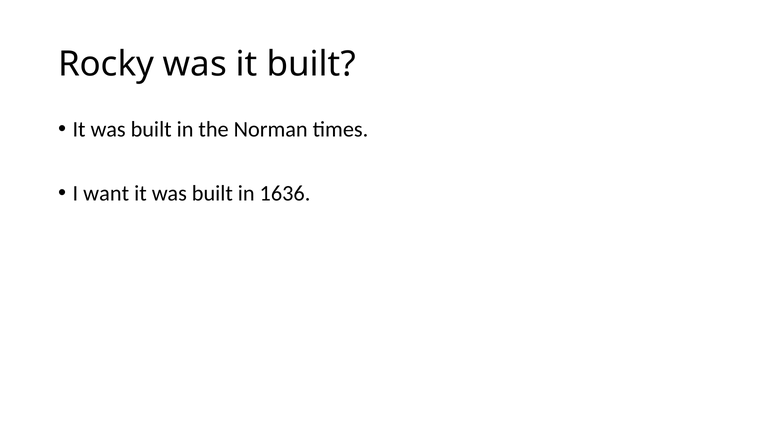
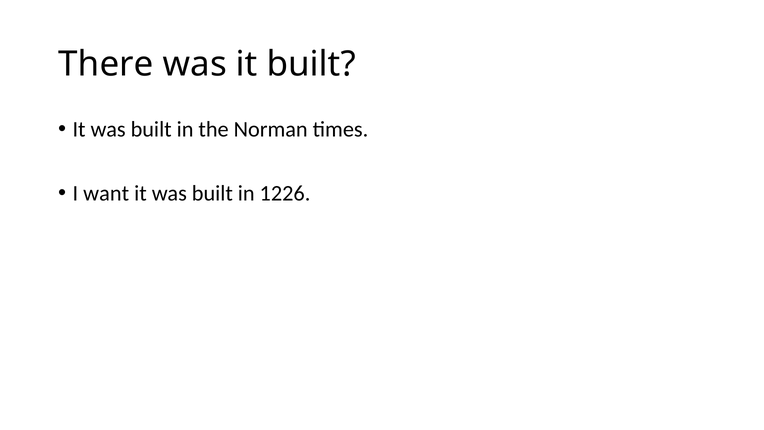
Rocky: Rocky -> There (106, 64)
1636: 1636 -> 1226 (285, 193)
